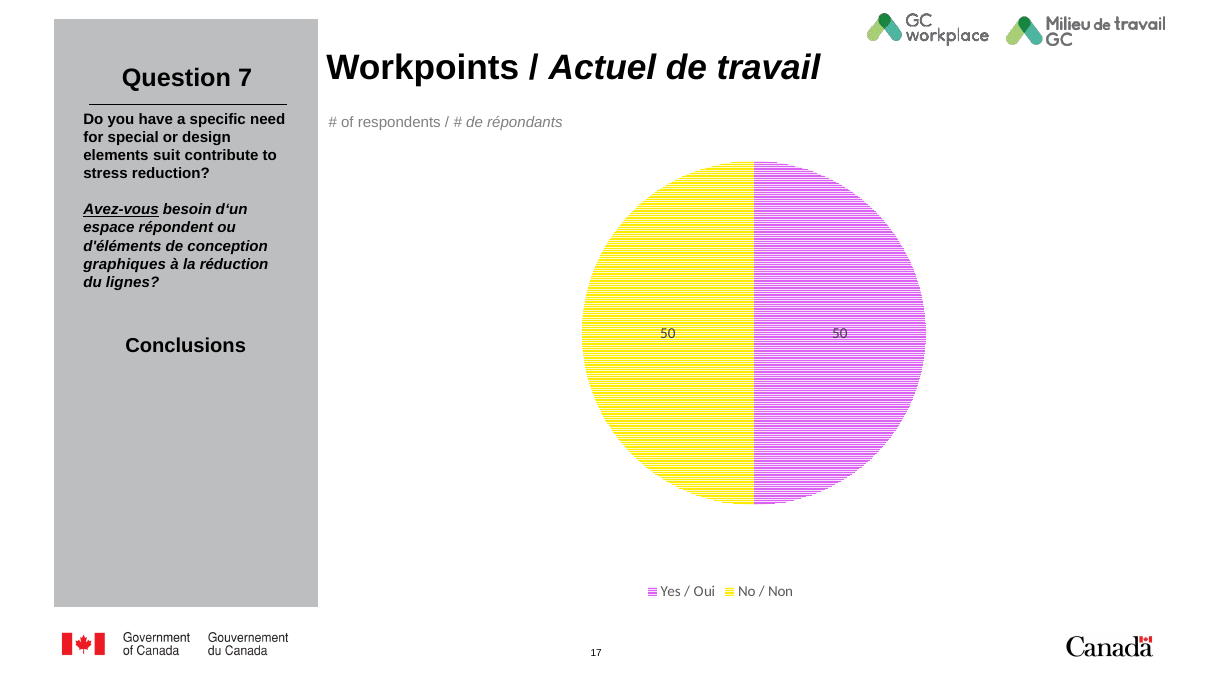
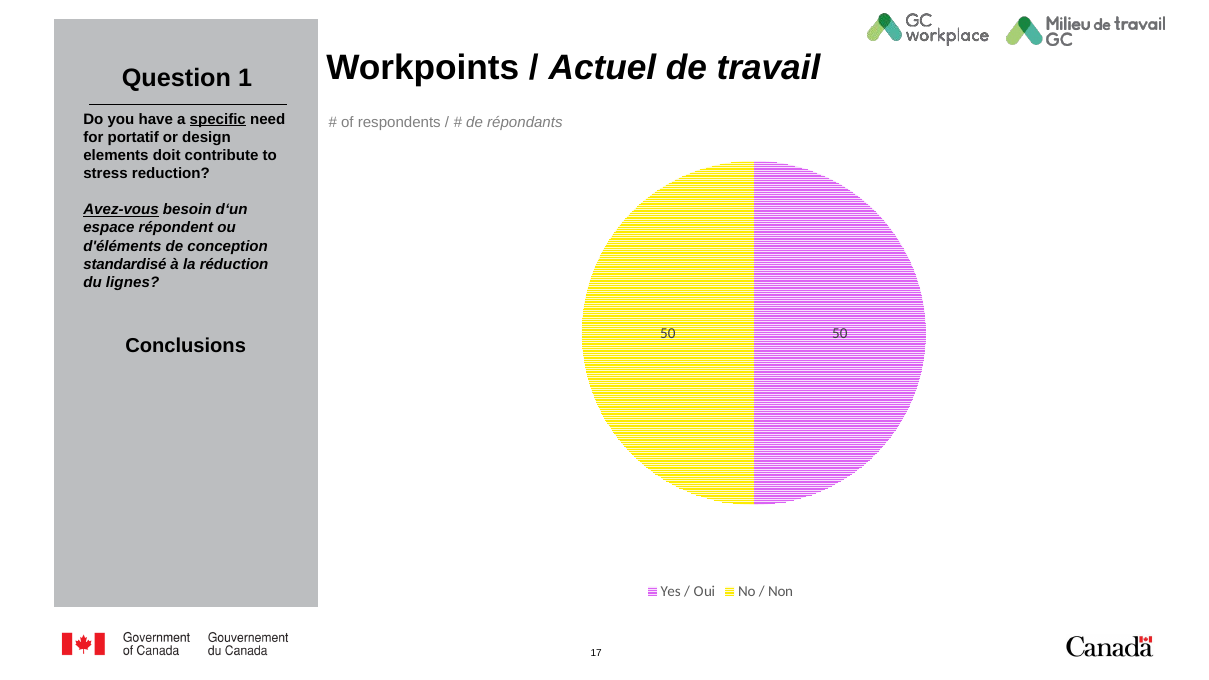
7: 7 -> 1 (245, 78)
specific underline: none -> present (218, 119)
special: special -> portatif (133, 137)
suit: suit -> doit (167, 155)
graphiques: graphiques -> standardisé (125, 264)
